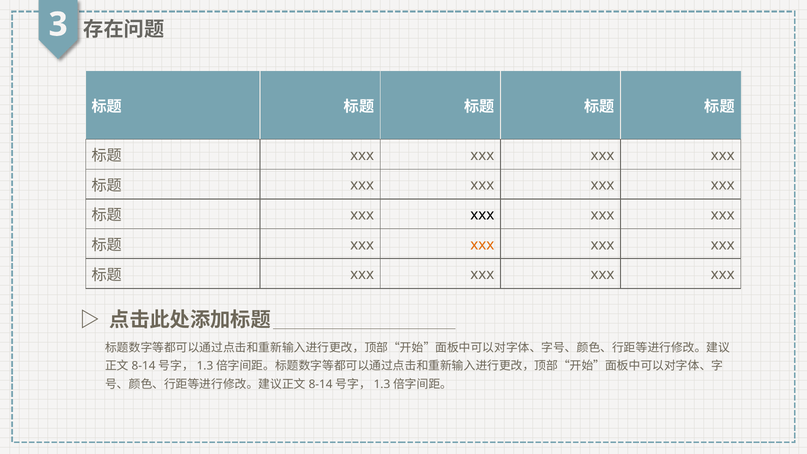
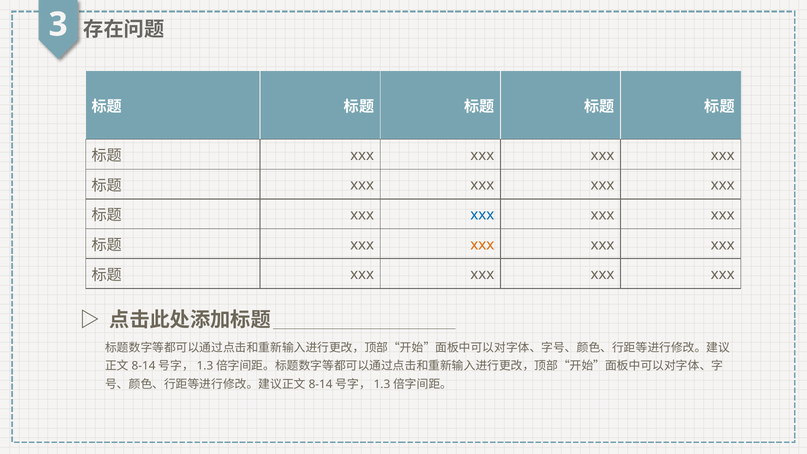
xxx colour: black -> blue (482, 215)
